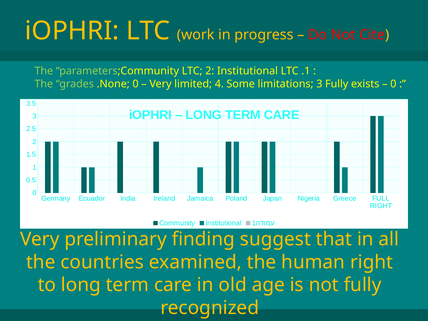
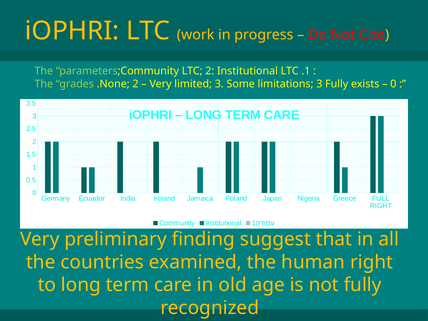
0: 0 -> 2 (136, 84)
limited 4: 4 -> 3 (219, 84)
